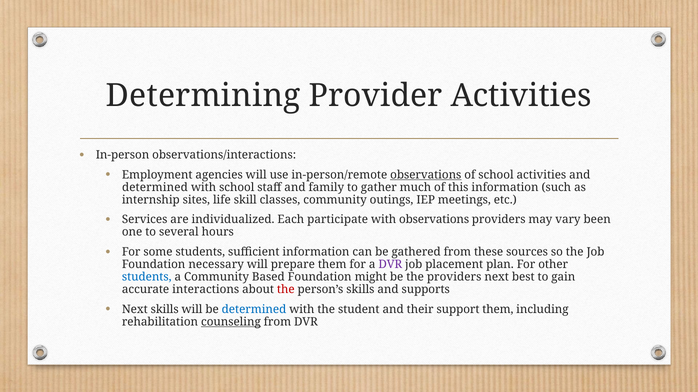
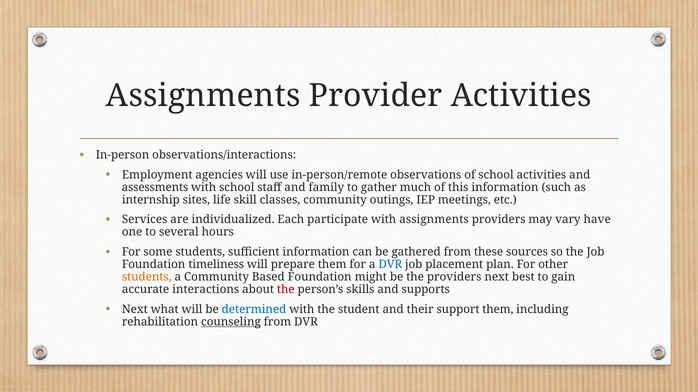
Determining: Determining -> Assignments (203, 96)
observations underline: present -> none (426, 175)
determined: determined -> assessments (155, 188)
with observations: observations -> assignments (434, 220)
been: been -> have (597, 220)
necessary: necessary -> timeliness (216, 265)
DVR colour: purple -> blue (390, 265)
students colour: blue -> orange (147, 277)
Next skills: skills -> what (165, 310)
